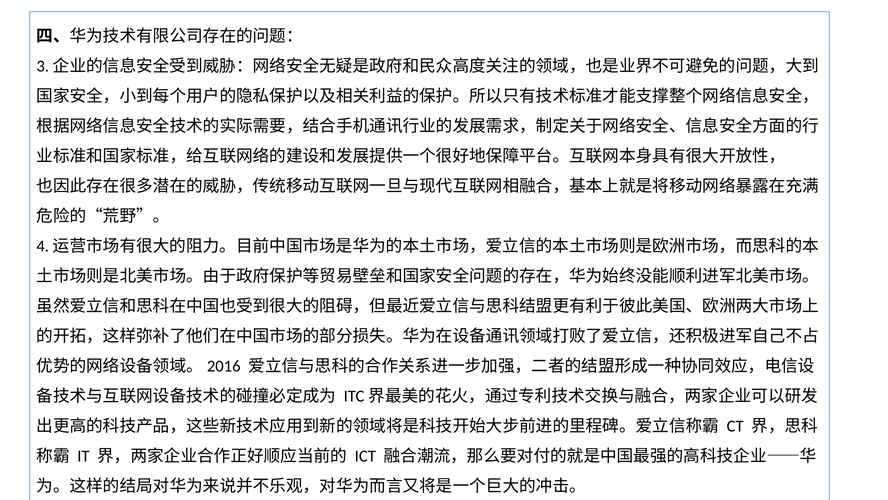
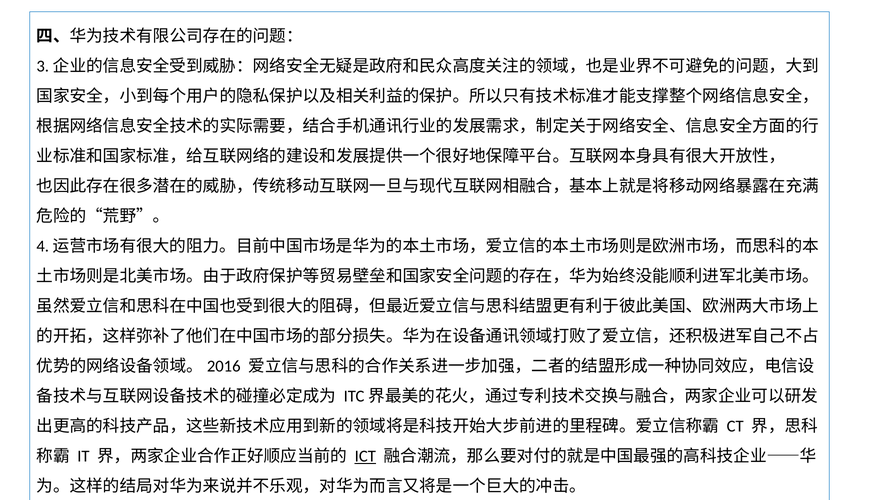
ICT underline: none -> present (365, 456)
